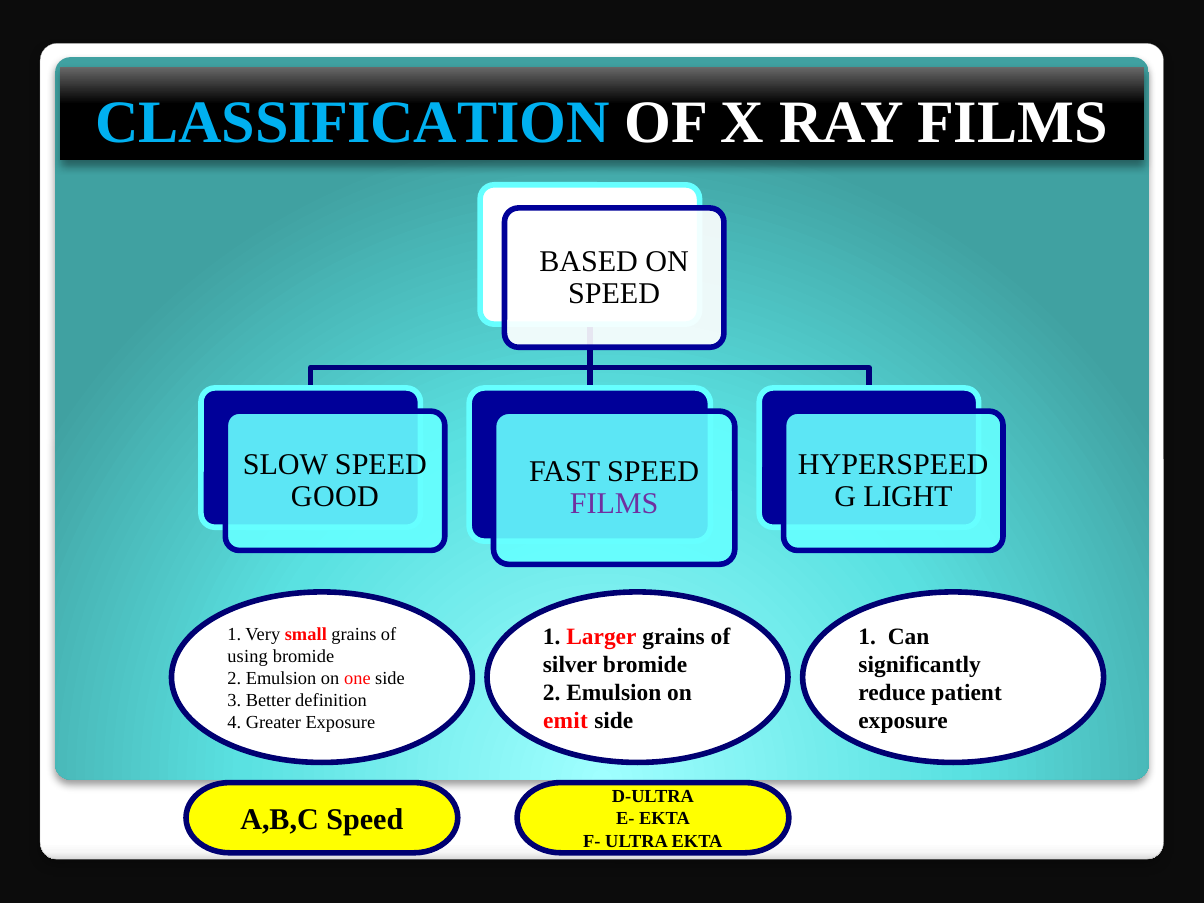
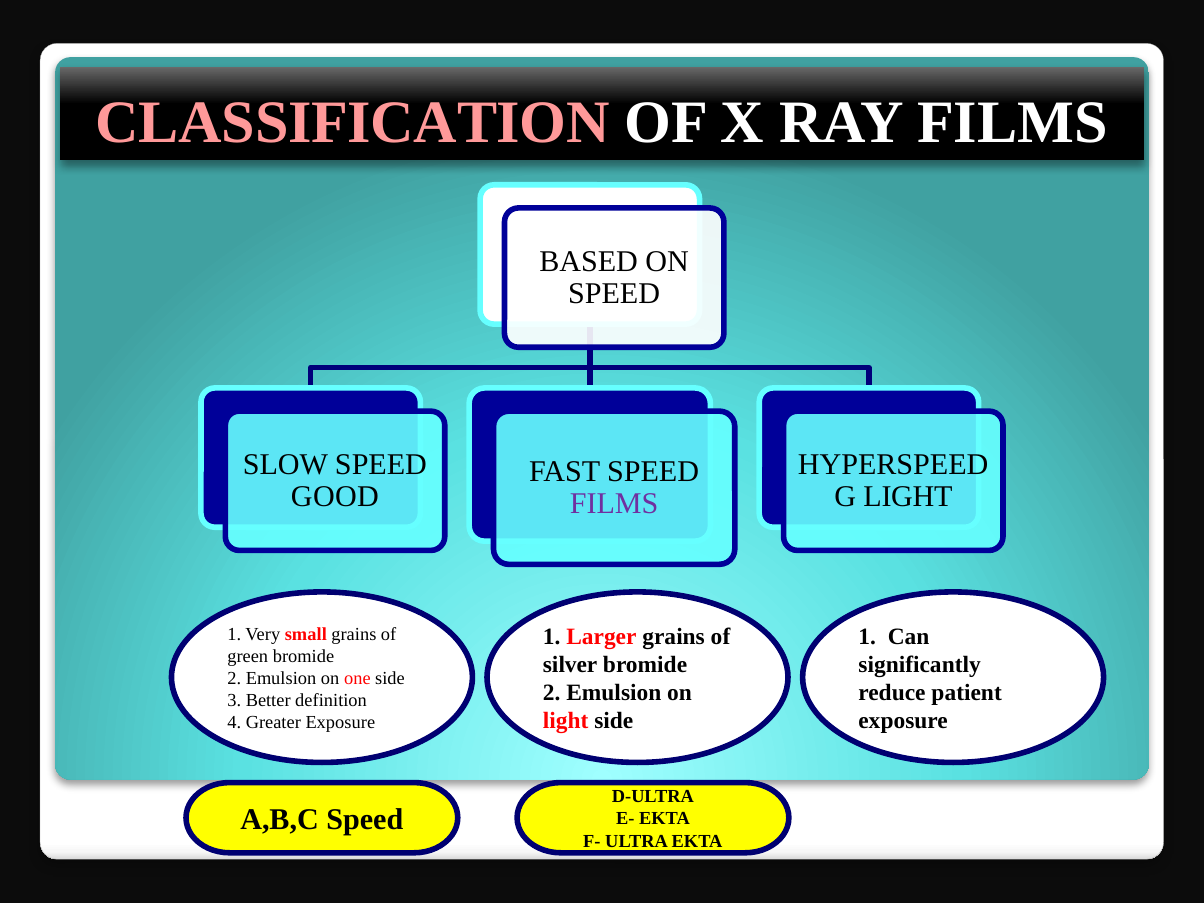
CLASSIFICATION colour: light blue -> pink (353, 123)
using: using -> green (248, 656)
emit: emit -> light (566, 721)
